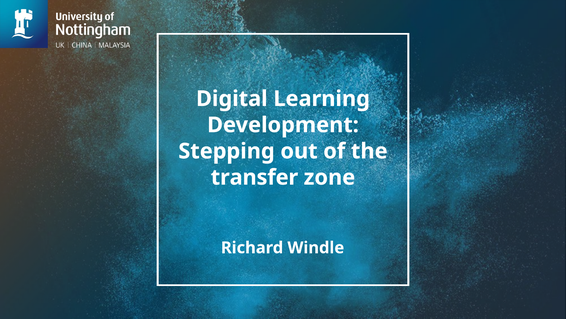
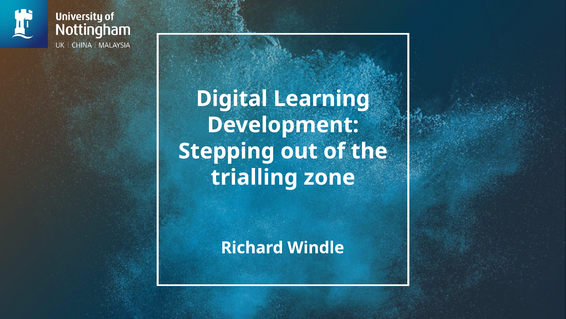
transfer: transfer -> trialling (254, 177)
